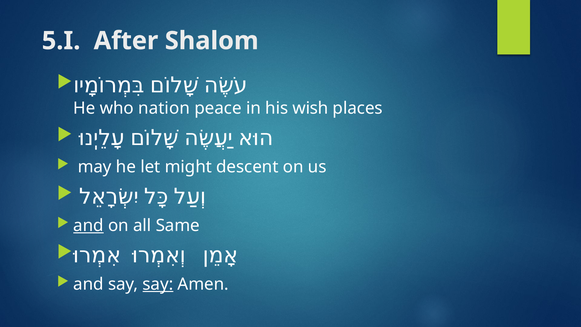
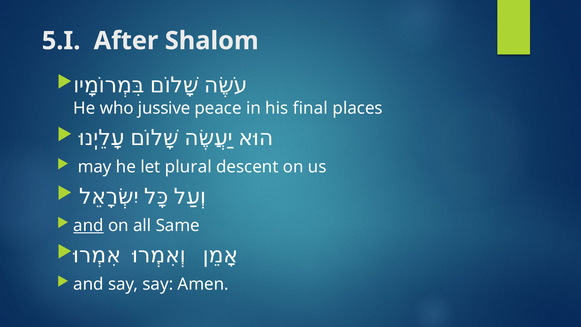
nation: nation -> jussive (164, 108)
wish: wish -> final (310, 108)
might: might -> plural (188, 167)
say underline: present -> none (158, 284)
